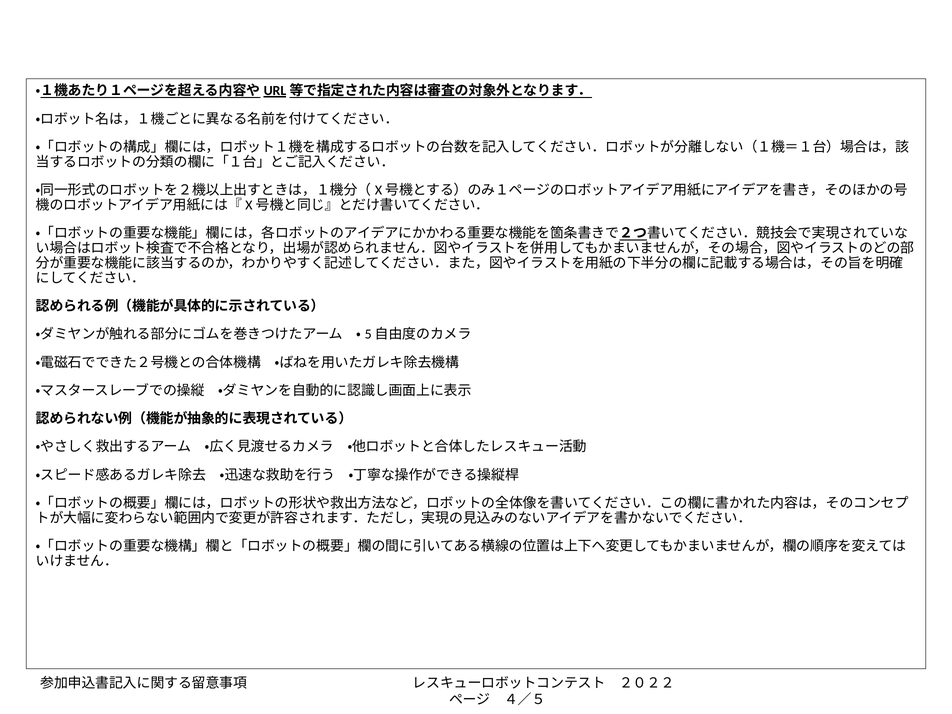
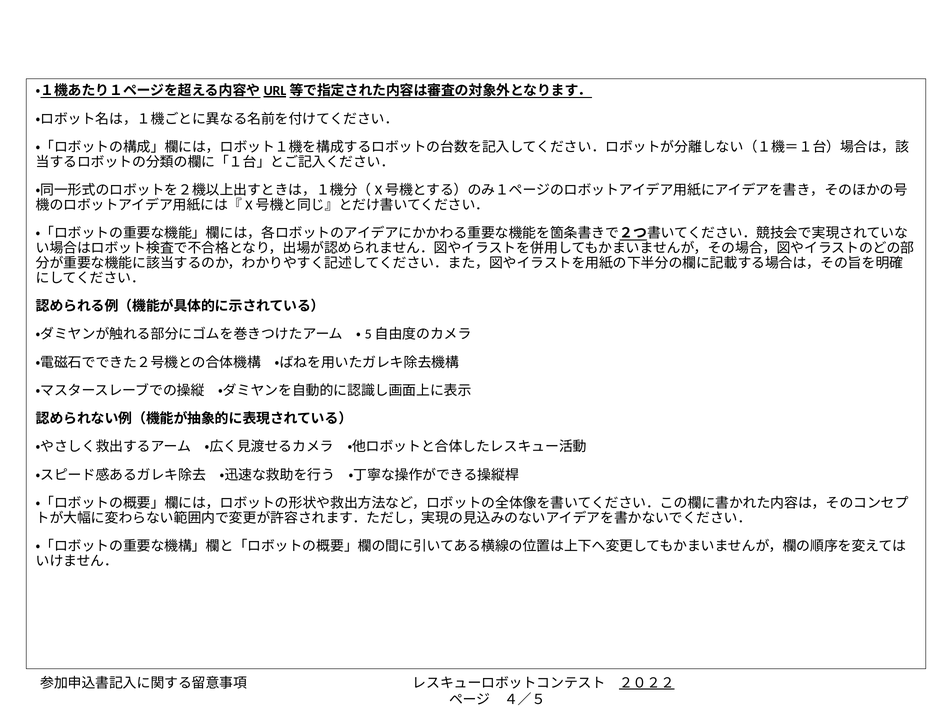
２０２２ underline: none -> present (647, 683)
